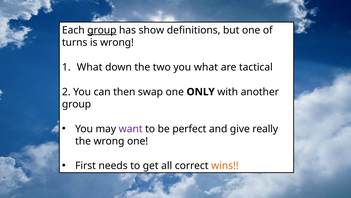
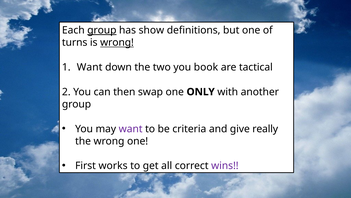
wrong underline: none -> present (117, 42)
What: What -> Want (90, 67)
you what: what -> book (206, 67)
perfect: perfect -> criteria (189, 129)
needs: needs -> works (113, 165)
wins colour: orange -> purple (225, 165)
